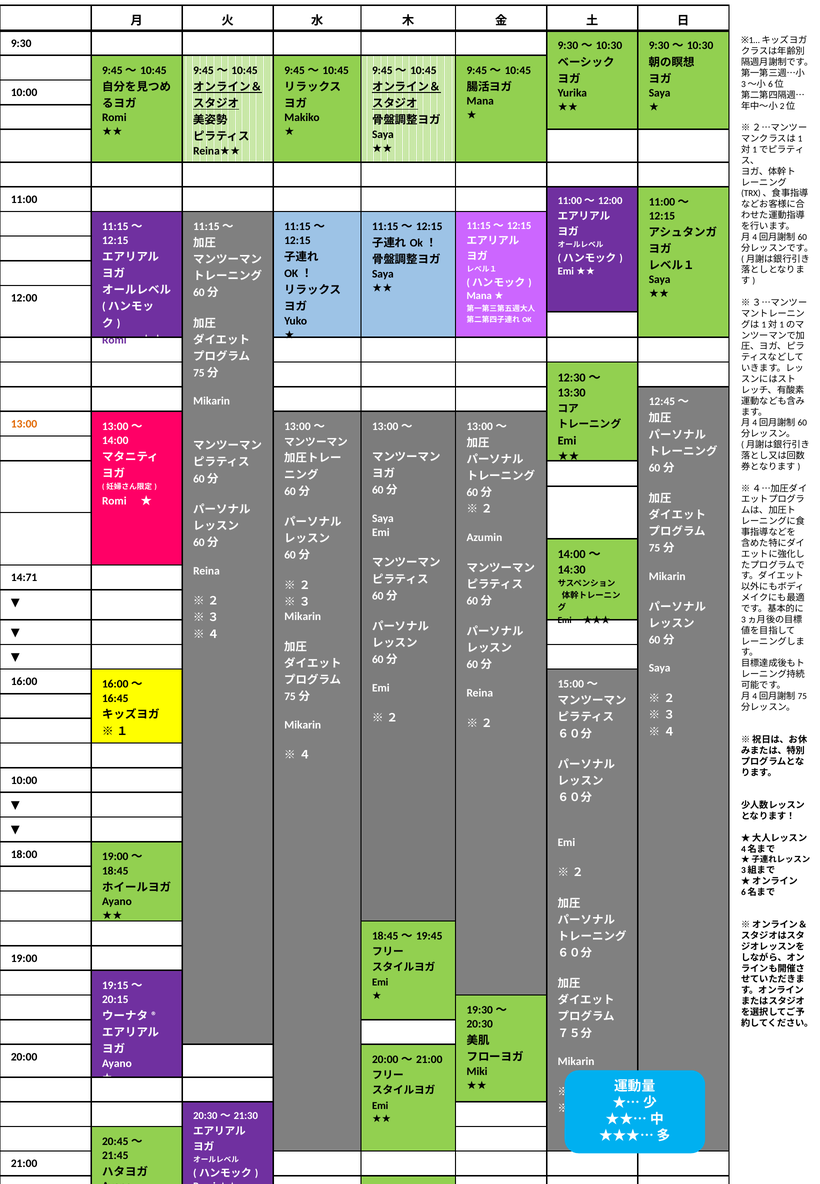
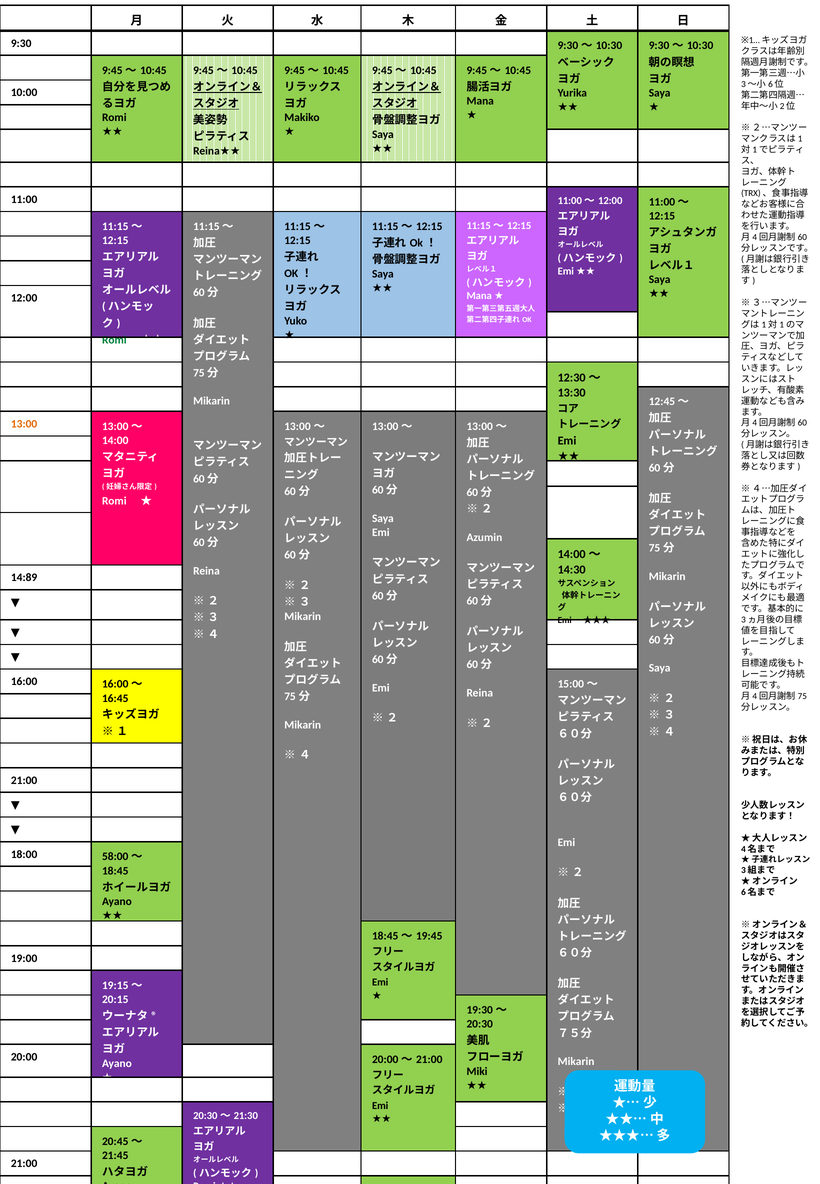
Romi colour: purple -> green (114, 340)
14:71: 14:71 -> 14:89 (24, 578)
10:00: 10:00 -> 21:00 (24, 781)
18:00 19:00: 19:00 -> 58:00 (115, 857)
